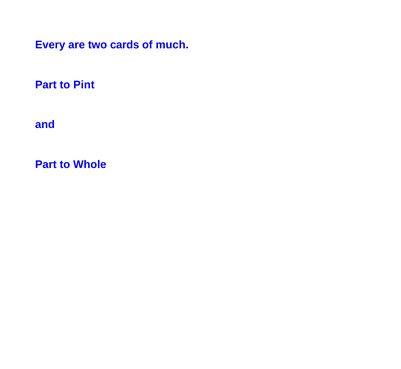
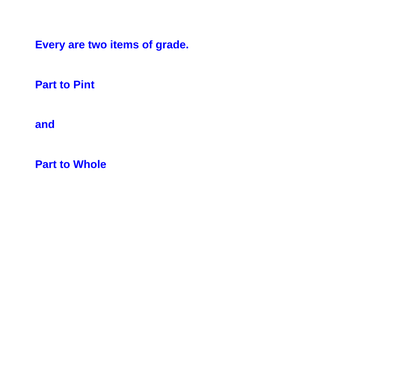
cards: cards -> items (125, 45)
much: much -> grade (172, 45)
